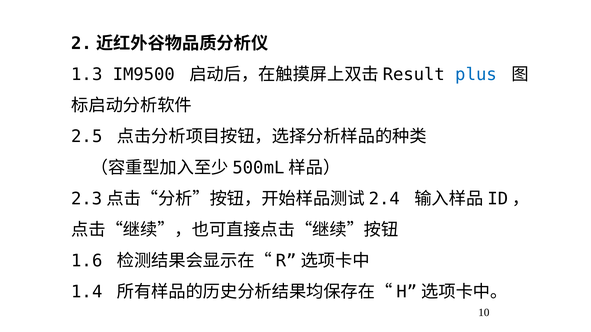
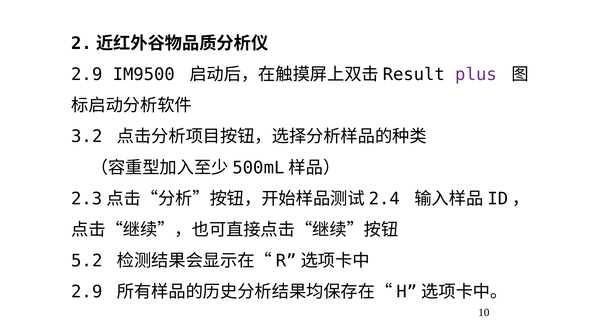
1.3: 1.3 -> 2.9 (87, 75)
plus colour: blue -> purple (476, 75)
2.5: 2.5 -> 3.2 (87, 137)
1.6: 1.6 -> 5.2 (87, 261)
1.4: 1.4 -> 2.9 (87, 292)
